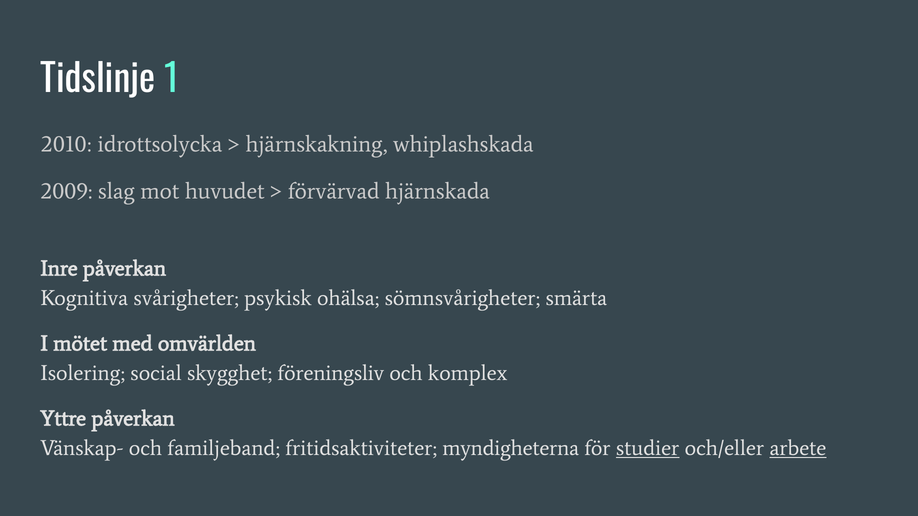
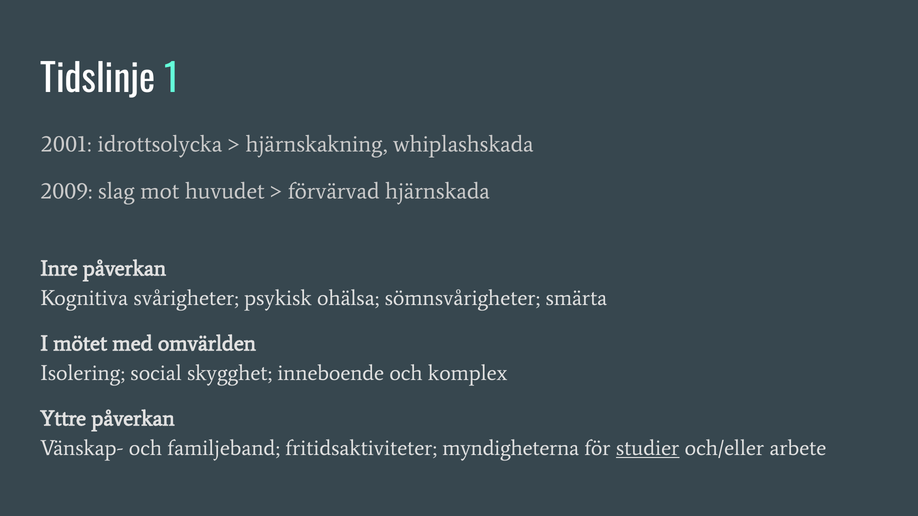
2010: 2010 -> 2001 (66, 144)
föreningsliv: föreningsliv -> inneboende (331, 373)
arbete underline: present -> none (798, 448)
